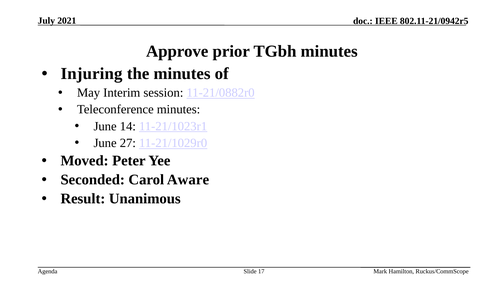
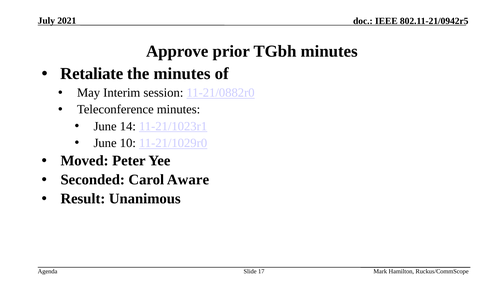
Injuring: Injuring -> Retaliate (92, 74)
27: 27 -> 10 (128, 143)
